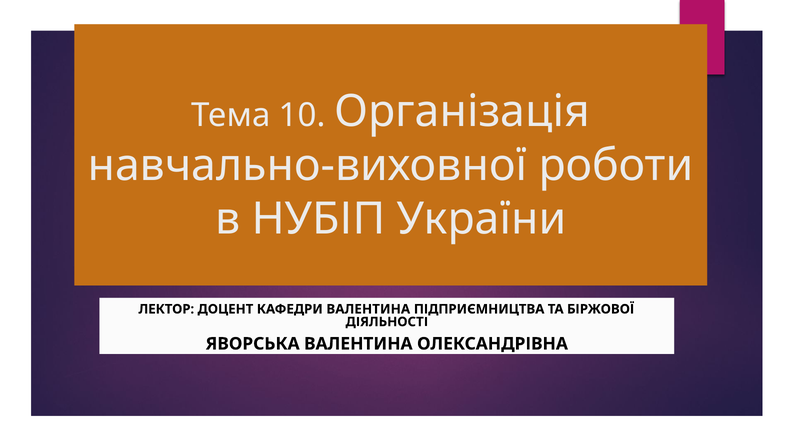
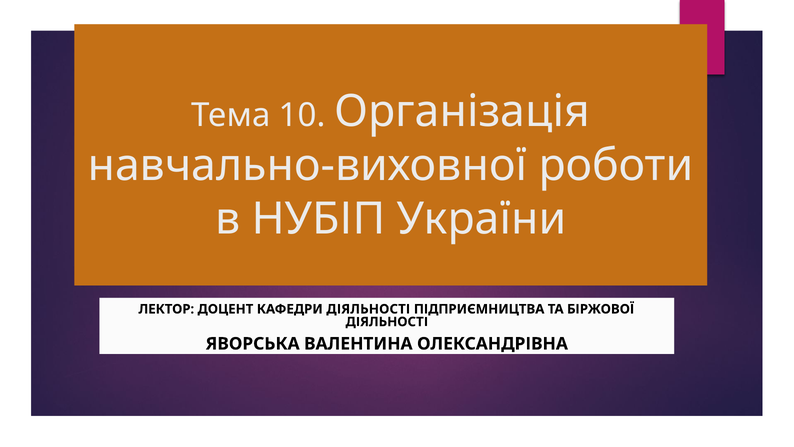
КАФЕДРИ ВАЛЕНТИНА: ВАЛЕНТИНА -> ДІЯЛЬНОСТІ (368, 309)
